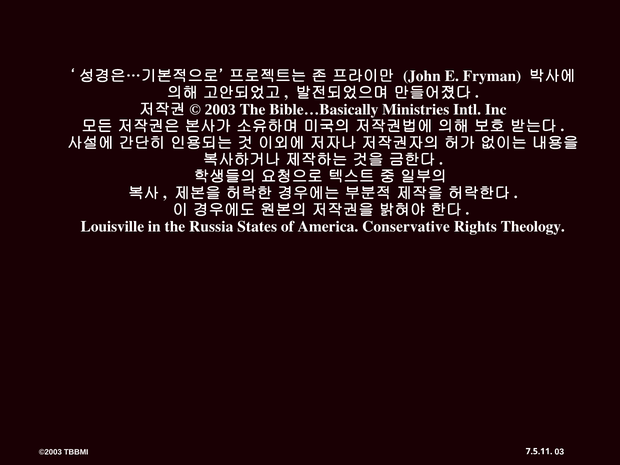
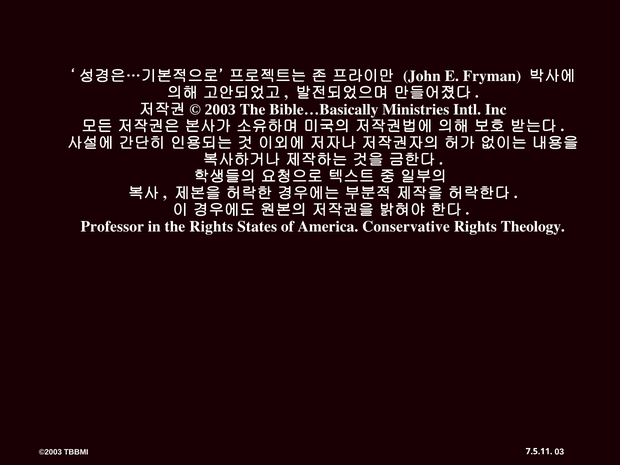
Louisville: Louisville -> Professor (112, 227)
the Russia: Russia -> Rights (211, 227)
